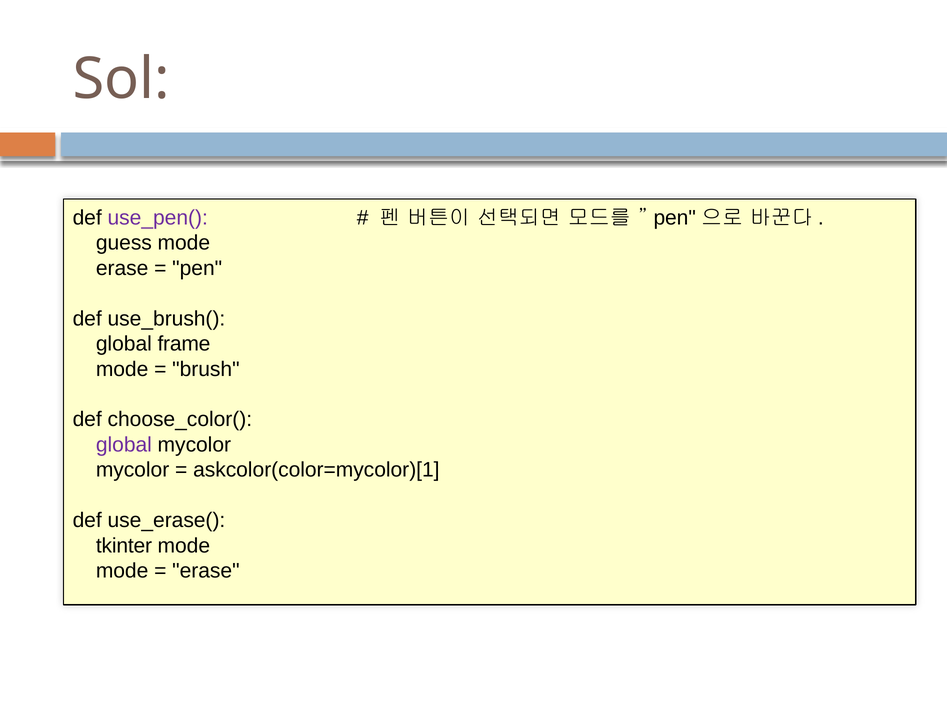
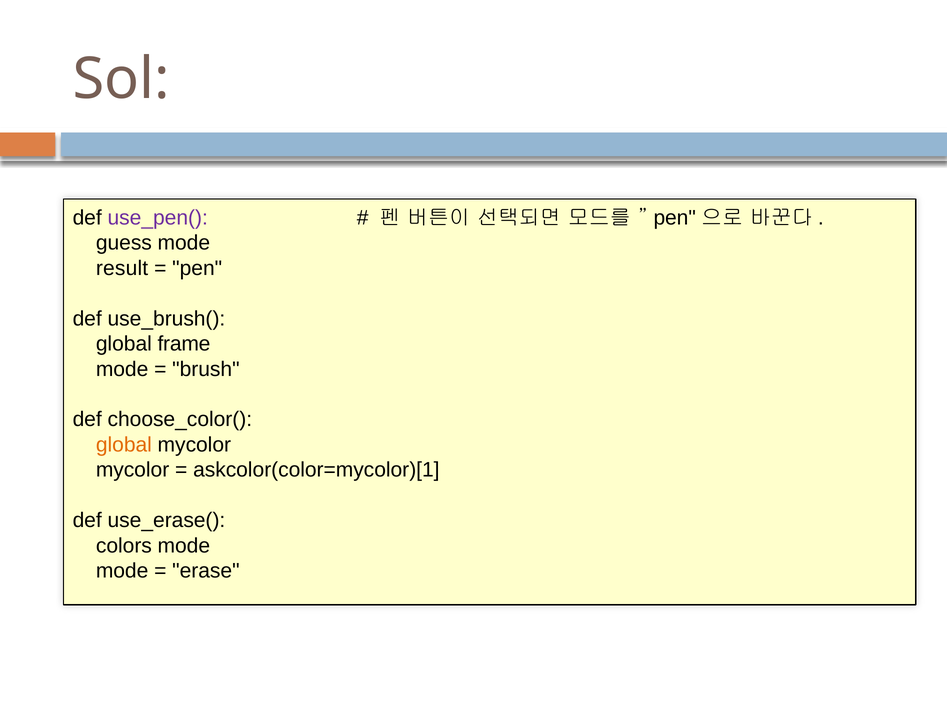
erase: erase -> result (122, 268)
global colour: purple -> orange (124, 445)
tkinter: tkinter -> colors (124, 546)
